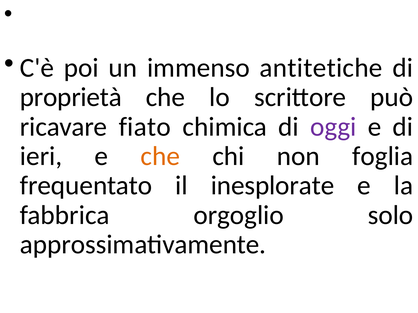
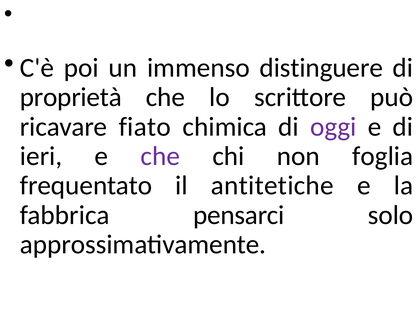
antitetiche: antitetiche -> distinguere (321, 68)
che colour: orange -> purple (160, 156)
inesplorate: inesplorate -> antitetiche (272, 186)
orgoglio: orgoglio -> pensarci (239, 215)
